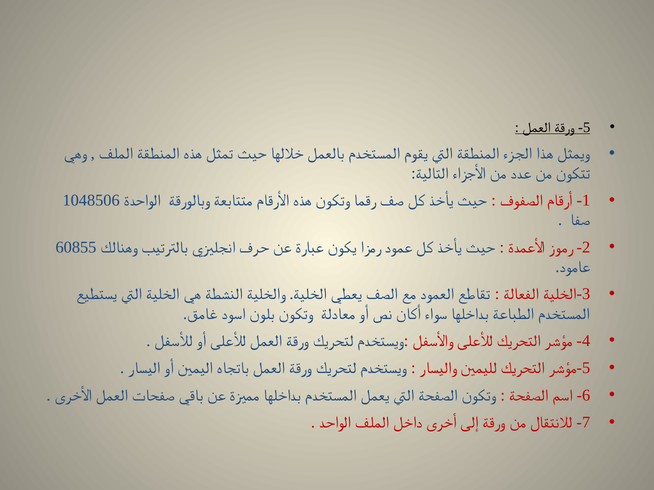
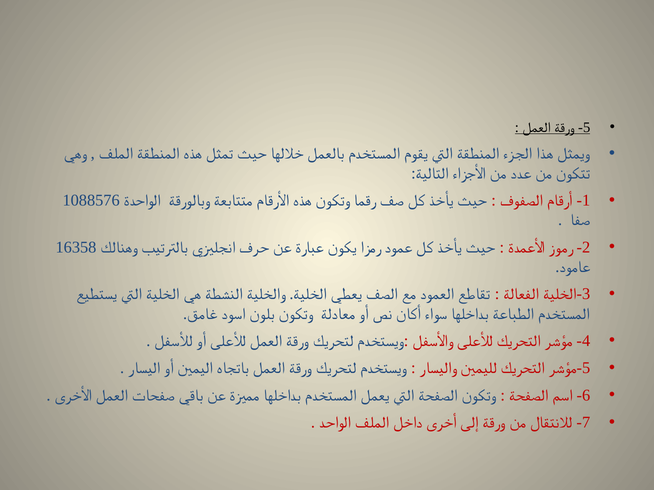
1048506: 1048506 -> 1088576 (91, 201)
60855: 60855 -> 16358 (76, 247)
